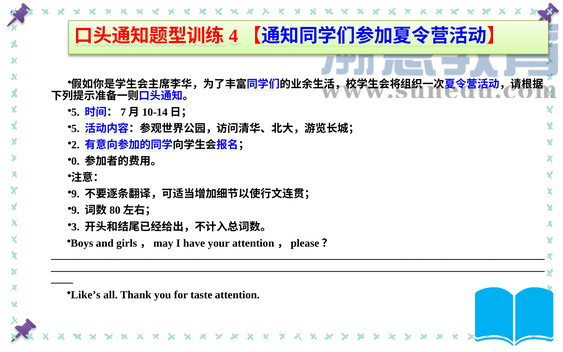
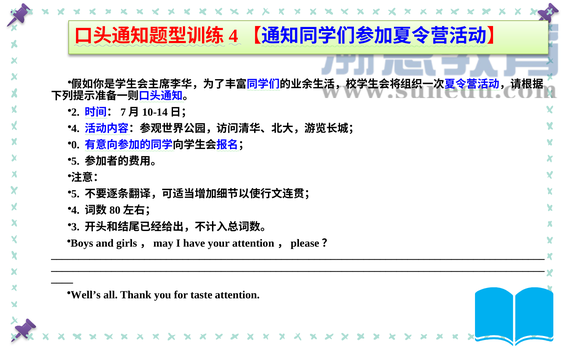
5: 5 -> 2 (75, 112)
5: 5 -> 4 (75, 129)
2: 2 -> 0 (75, 145)
0: 0 -> 5 (75, 161)
9: 9 -> 5 (75, 194)
9: 9 -> 4 (75, 210)
Like’s: Like’s -> Well’s (86, 295)
